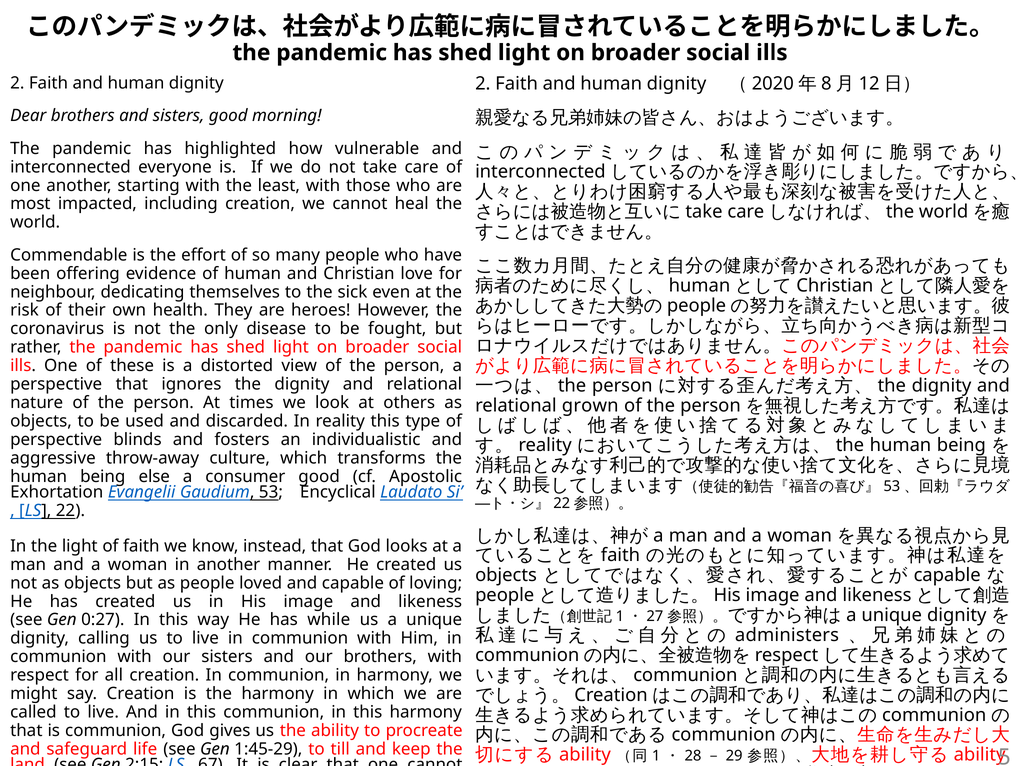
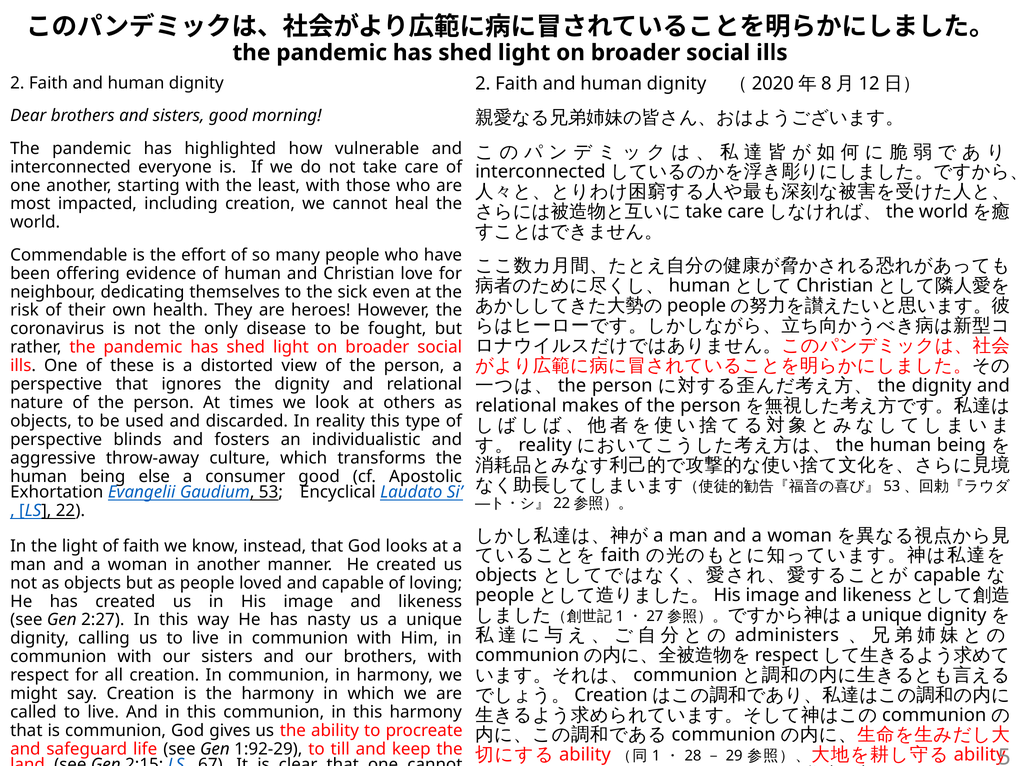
grown: grown -> makes (590, 405)
0:27: 0:27 -> 2:27 (103, 620)
while: while -> nasty (329, 620)
1:45-29: 1:45-29 -> 1:92-29 (268, 749)
